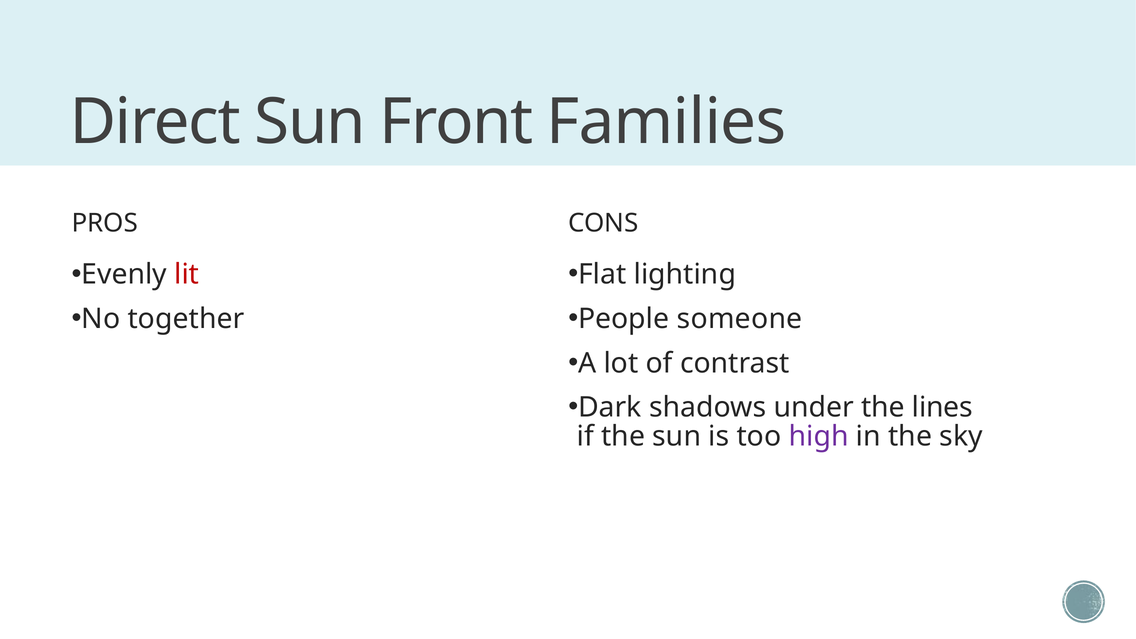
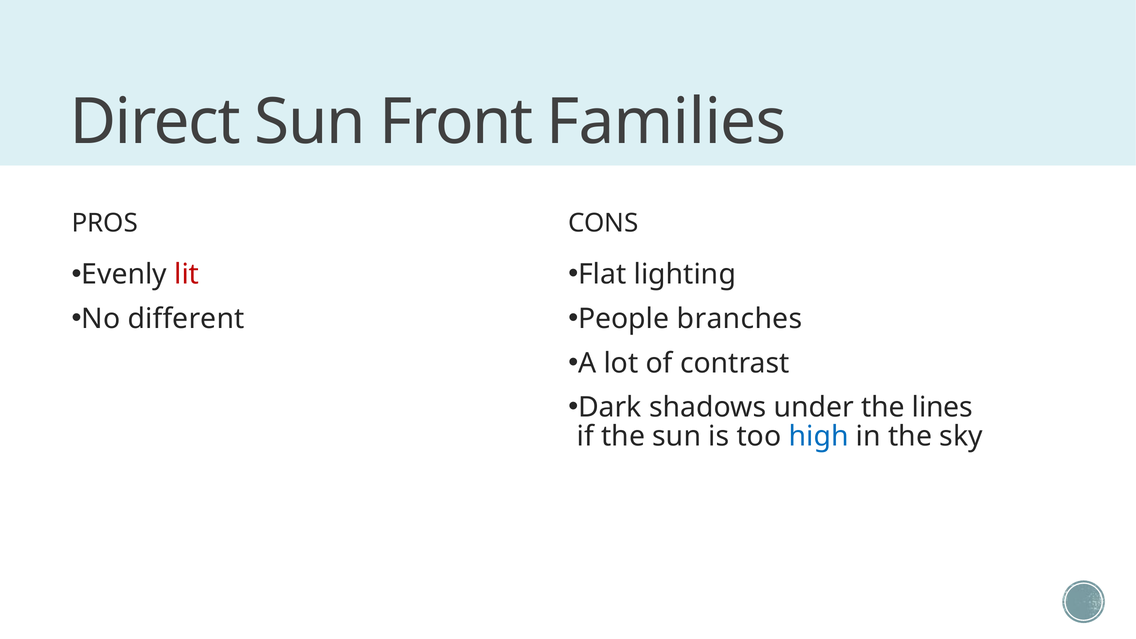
someone: someone -> branches (740, 319)
together: together -> different (186, 319)
high colour: purple -> blue (819, 437)
